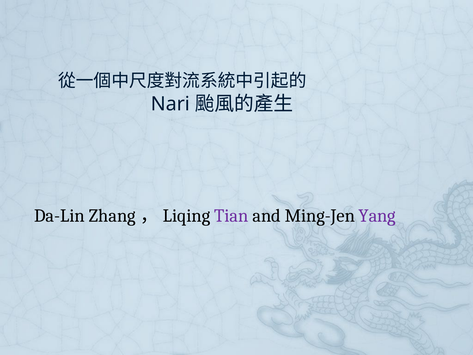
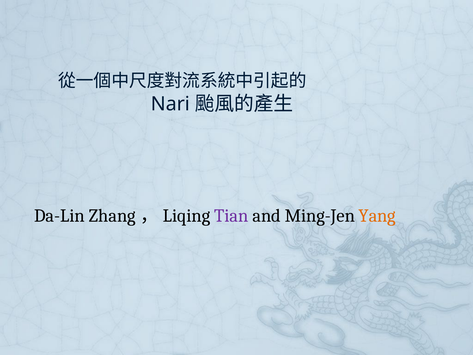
Yang colour: purple -> orange (377, 216)
